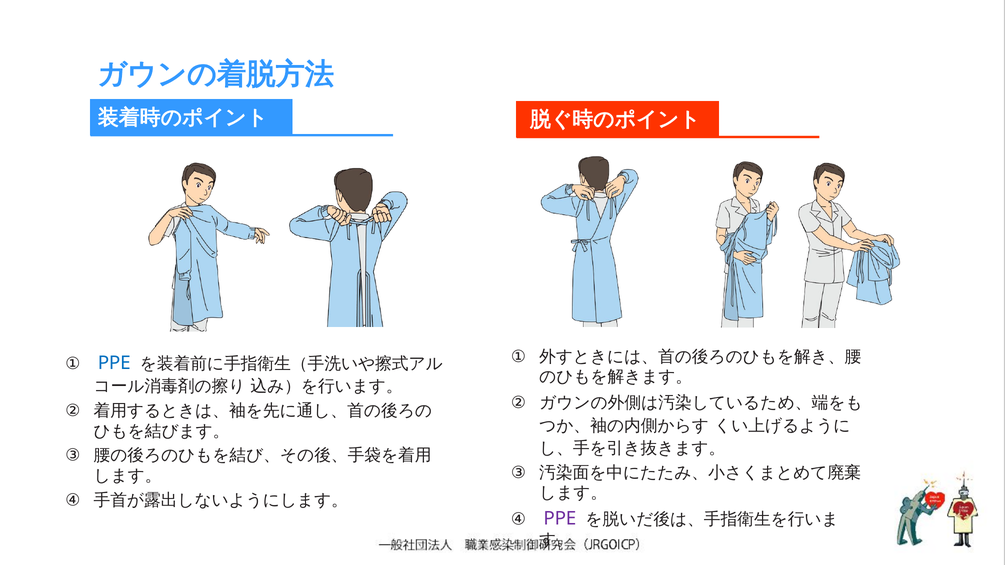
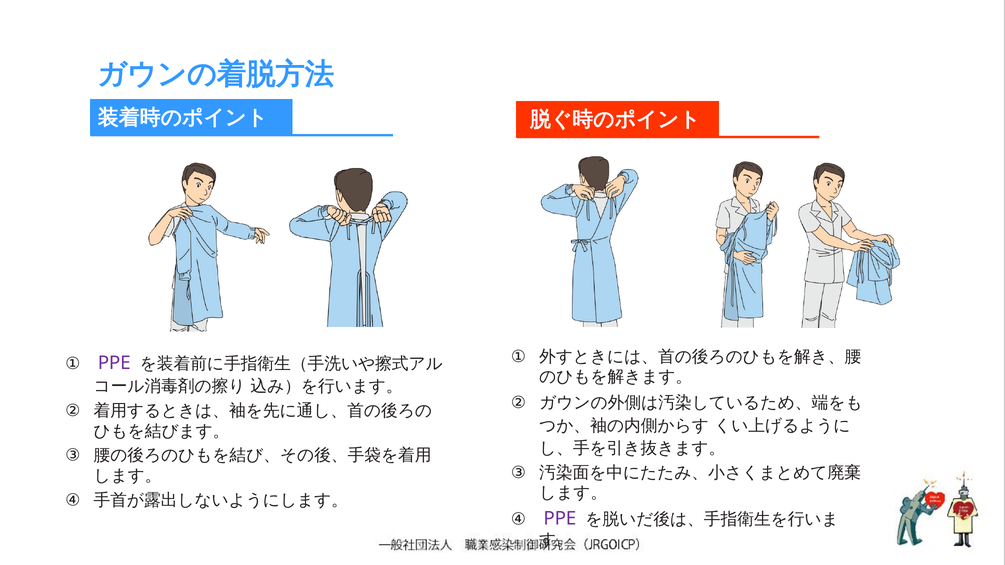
PPE colour: blue -> purple (114, 363)
